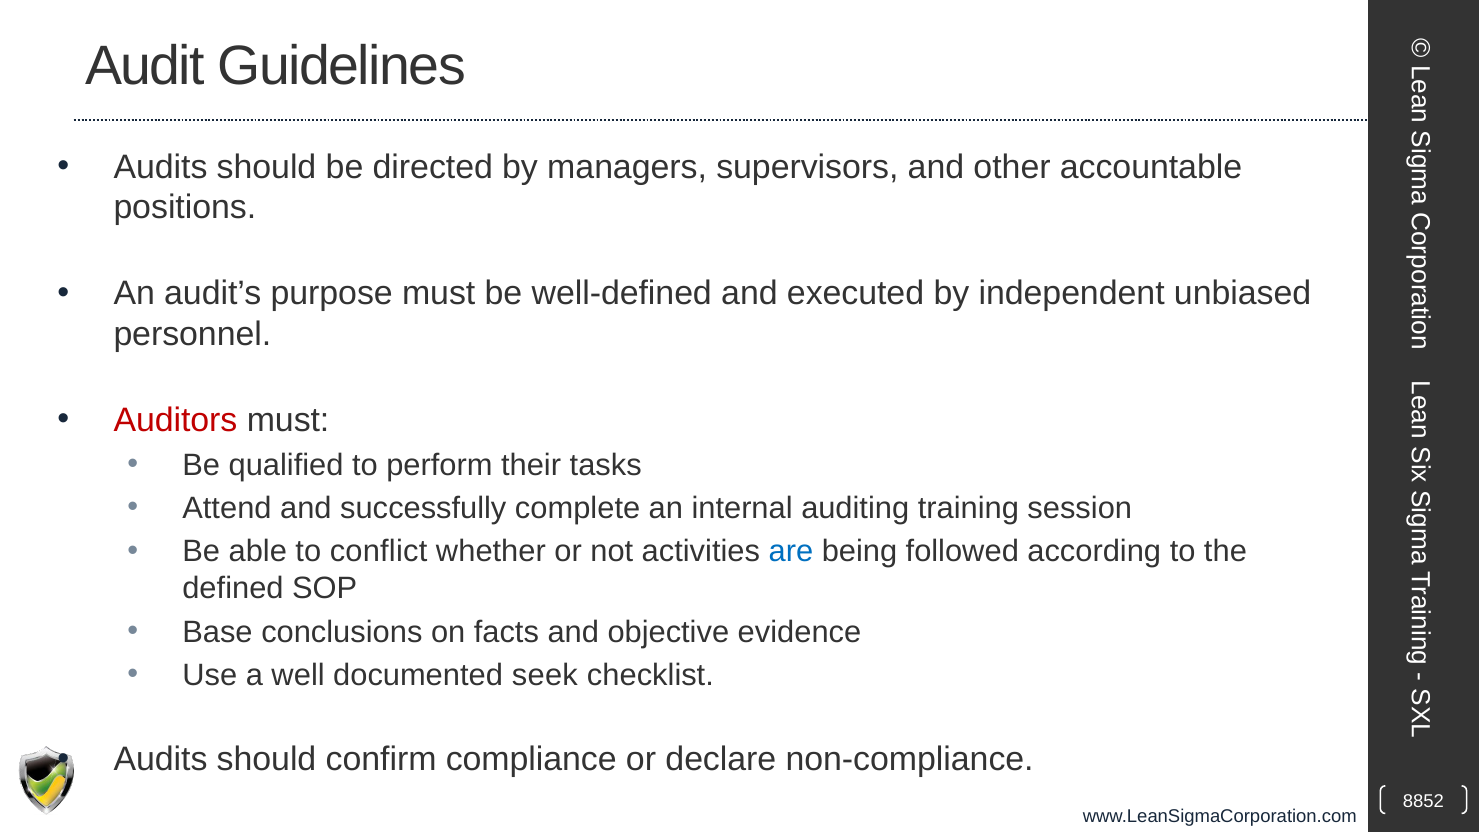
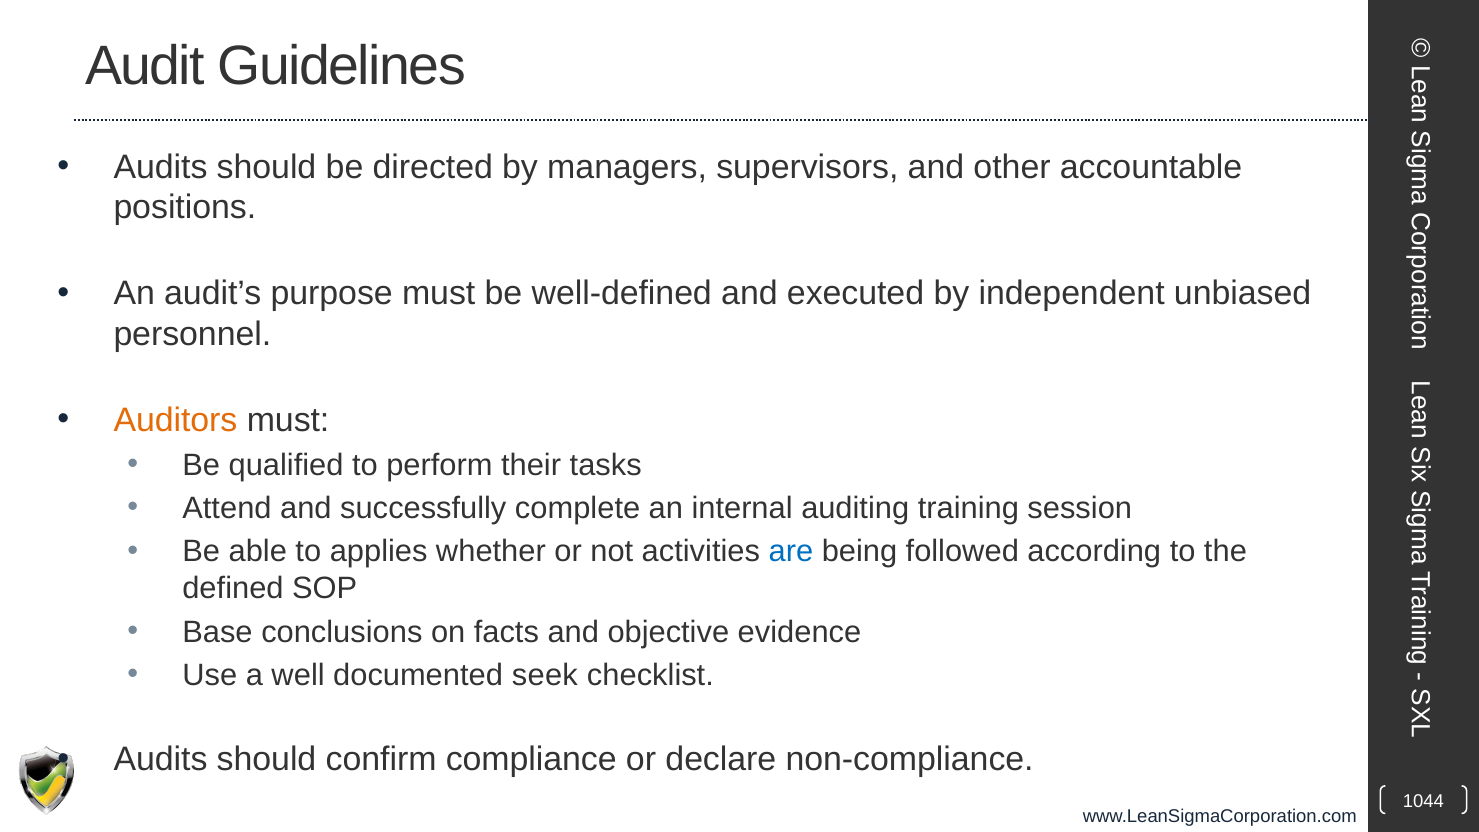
Auditors colour: red -> orange (175, 421)
conflict: conflict -> applies (379, 552)
8852: 8852 -> 1044 (1423, 801)
